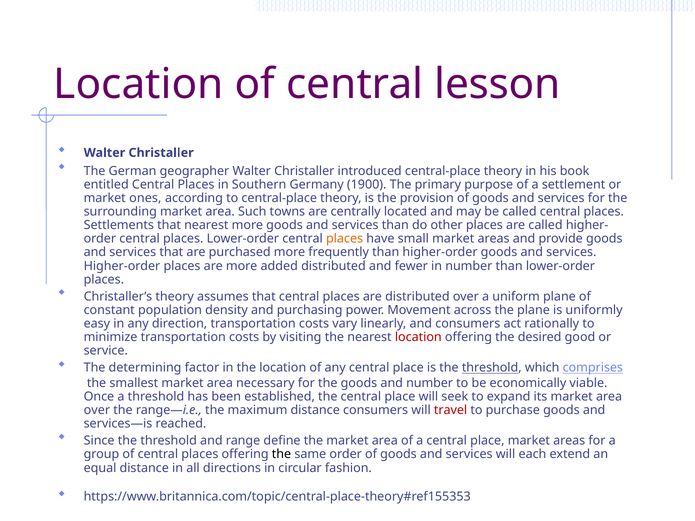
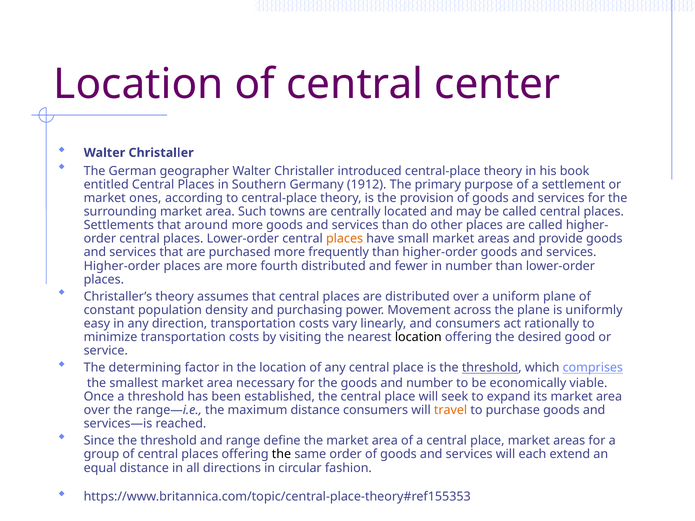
lesson: lesson -> center (497, 84)
1900: 1900 -> 1912 (367, 185)
that nearest: nearest -> around (206, 225)
added: added -> fourth (279, 266)
location colour: red -> black (418, 337)
travel colour: red -> orange (451, 410)
